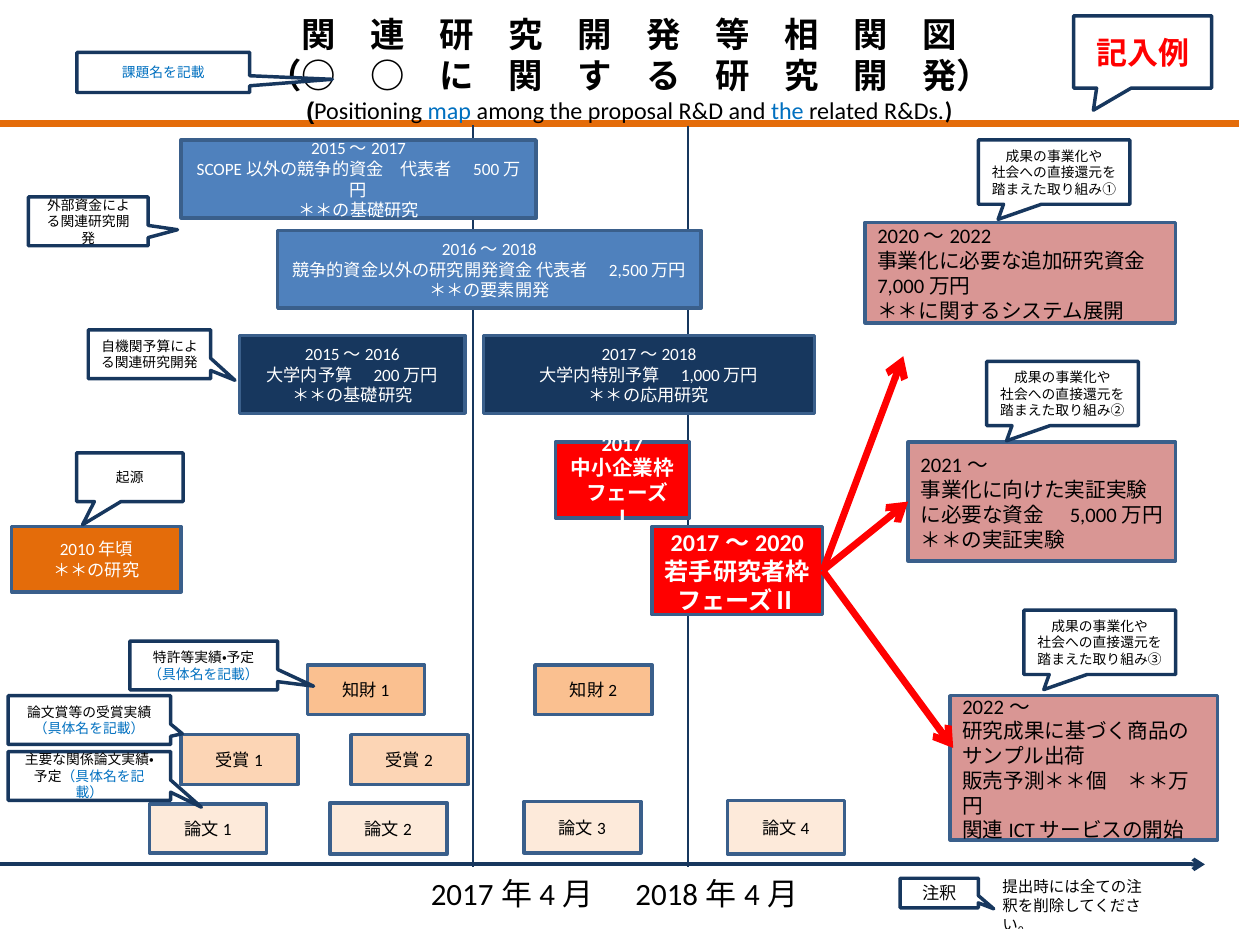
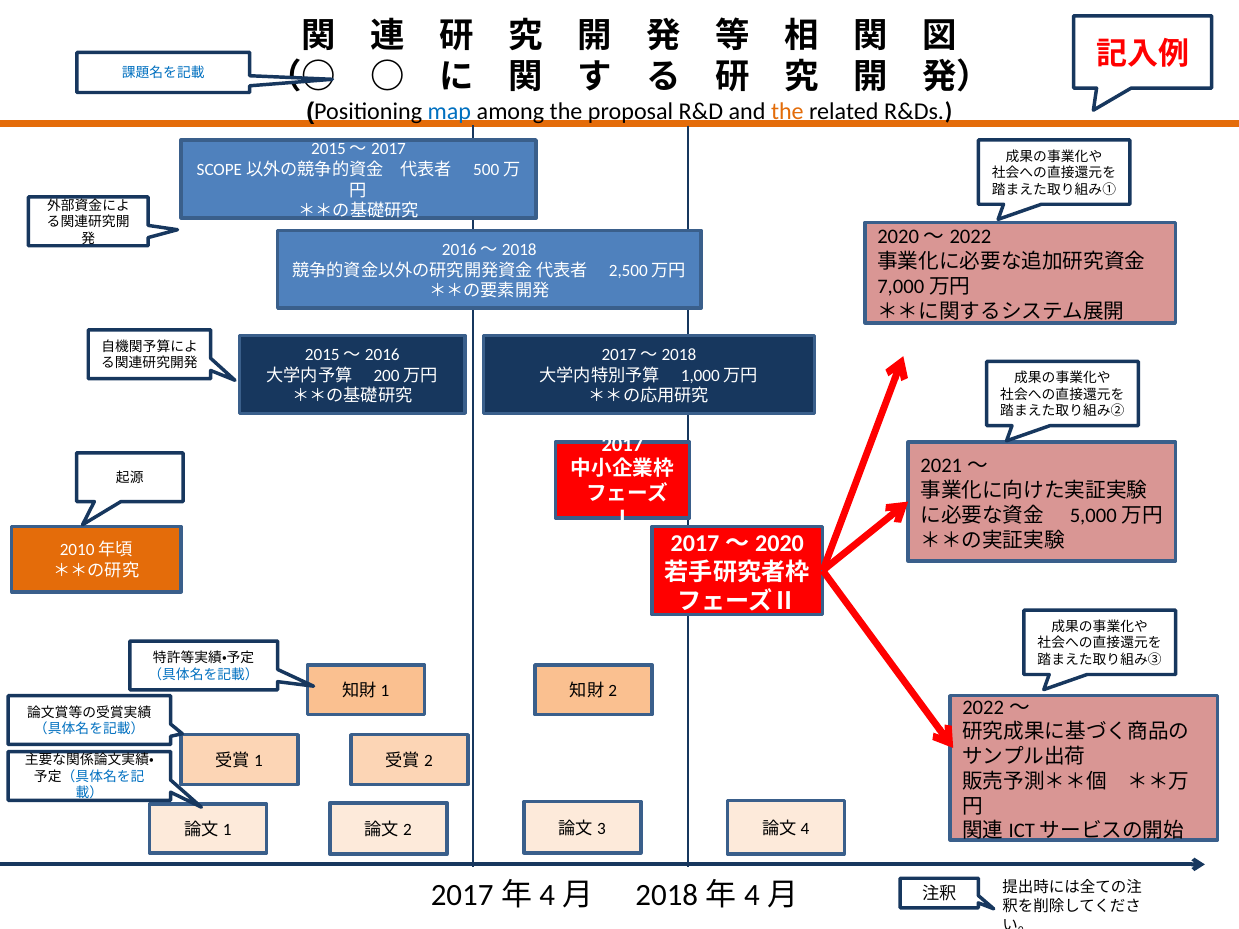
the colour: blue -> orange (787, 112)
